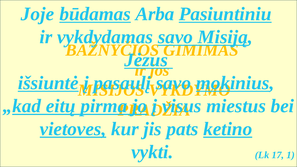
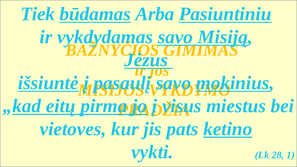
Joje: Joje -> Tiek (38, 14)
vietoves underline: present -> none (73, 129)
17: 17 -> 28 (278, 155)
